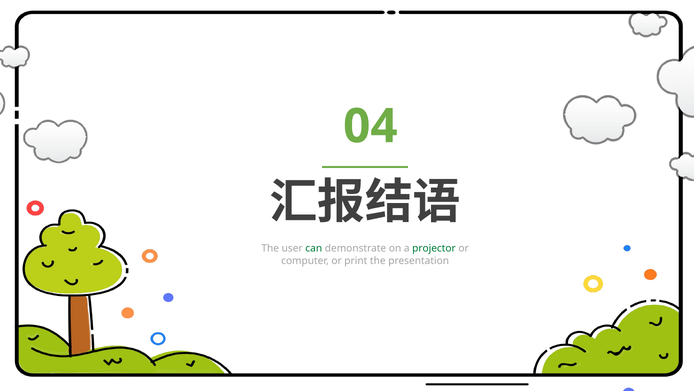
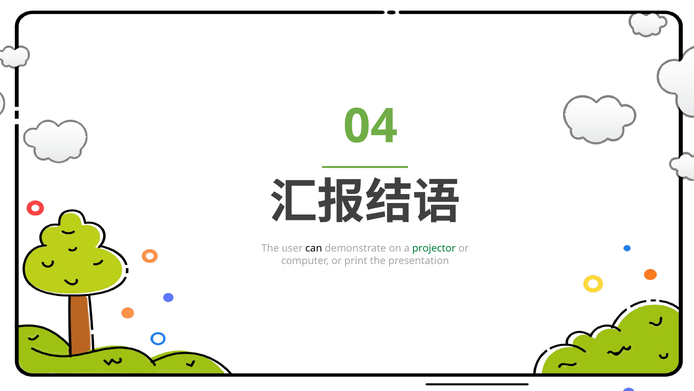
can colour: green -> black (314, 248)
